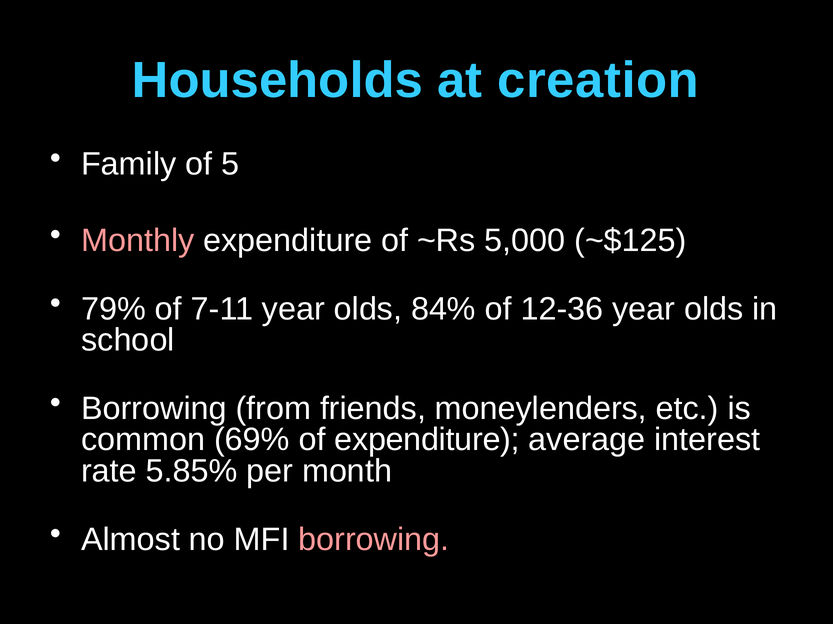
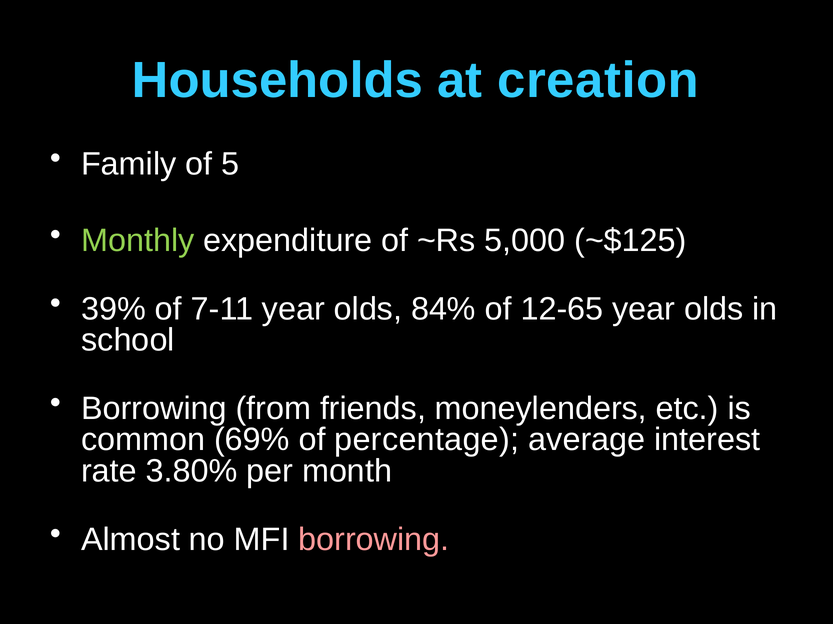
Monthly colour: pink -> light green (138, 241)
79%: 79% -> 39% (114, 309)
12-36: 12-36 -> 12-65 (562, 309)
of expenditure: expenditure -> percentage (427, 440)
5.85%: 5.85% -> 3.80% (192, 471)
